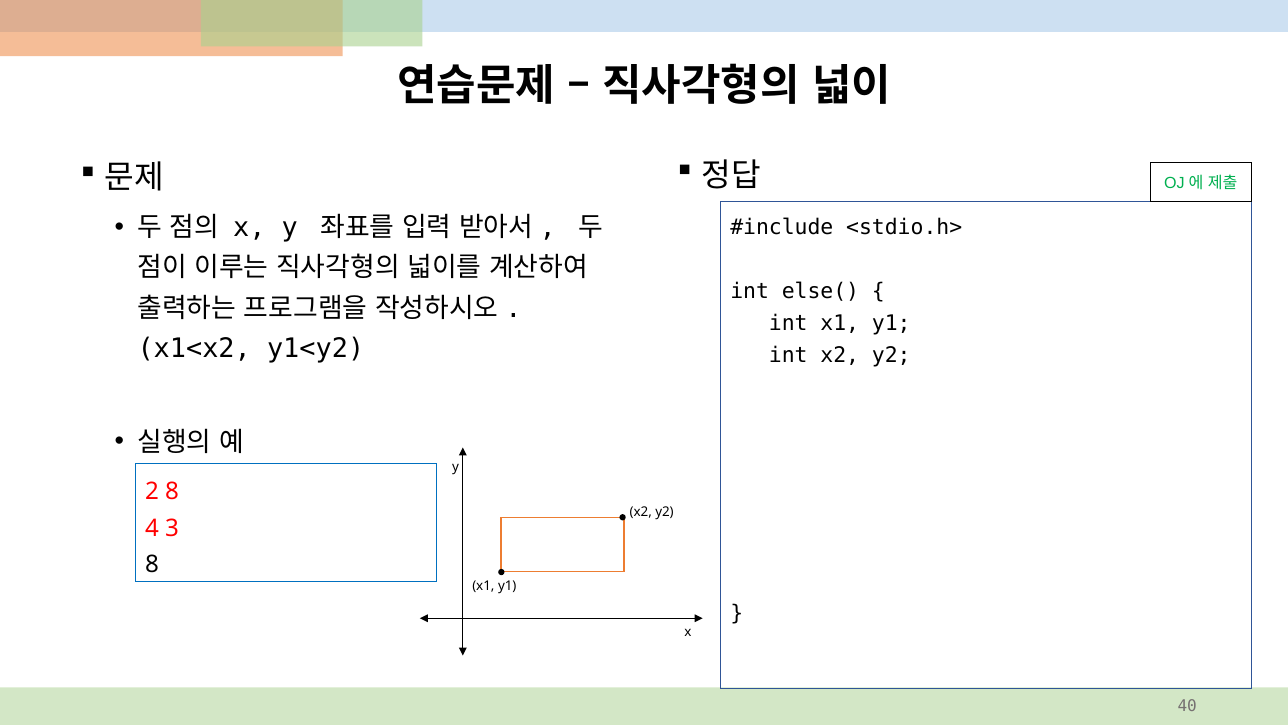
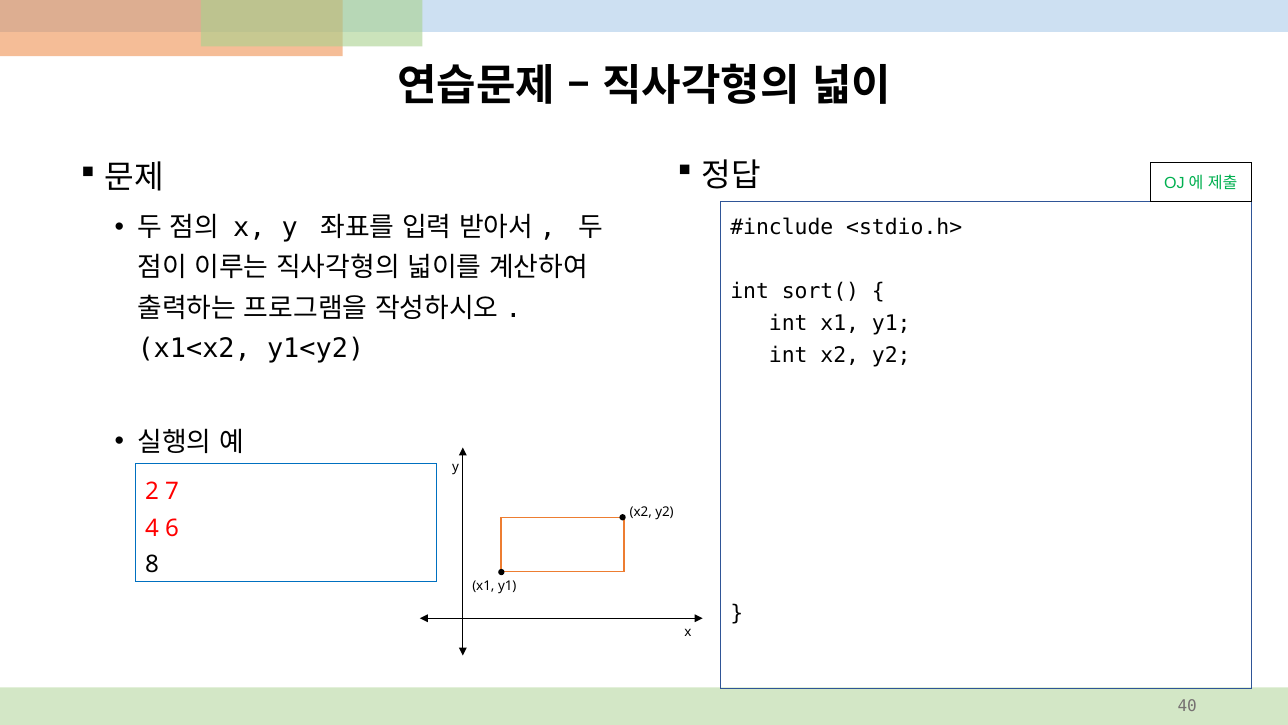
else(: else( -> sort( (820, 291)
2 8: 8 -> 7 (172, 491)
3: 3 -> 6 (172, 528)
